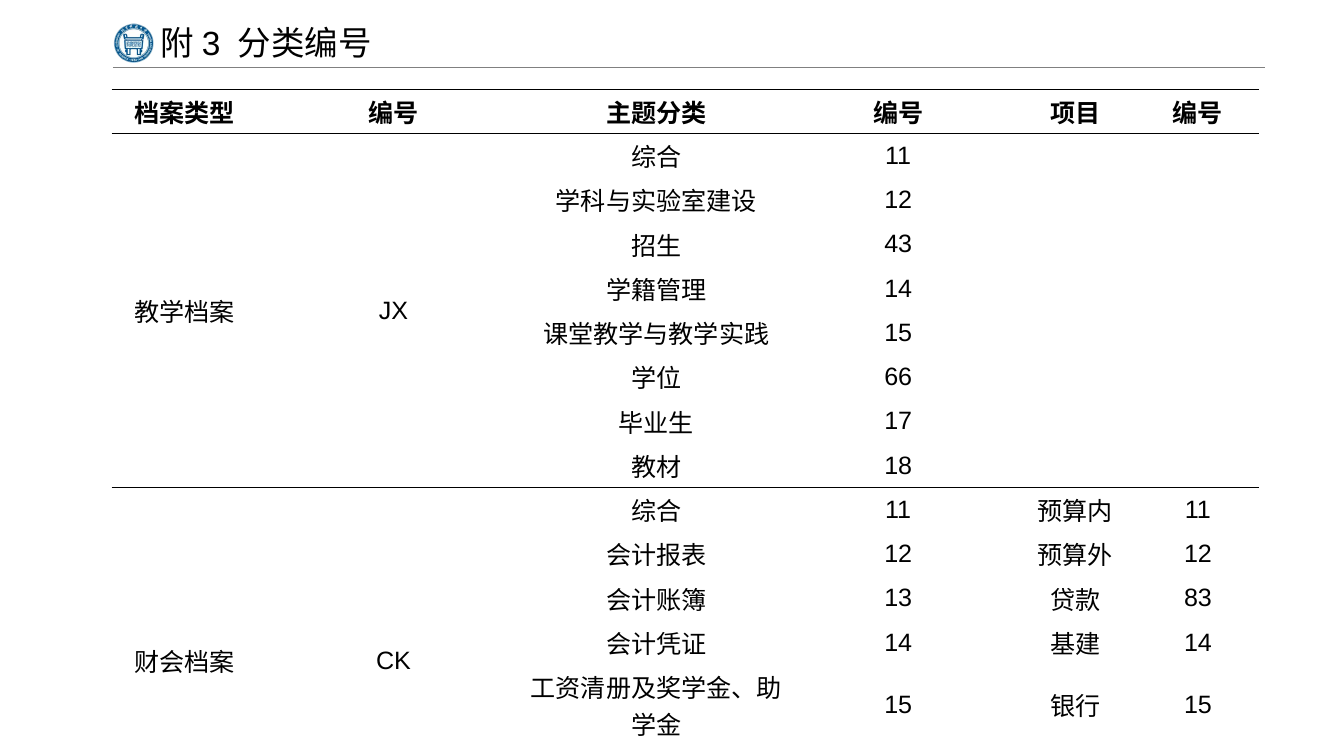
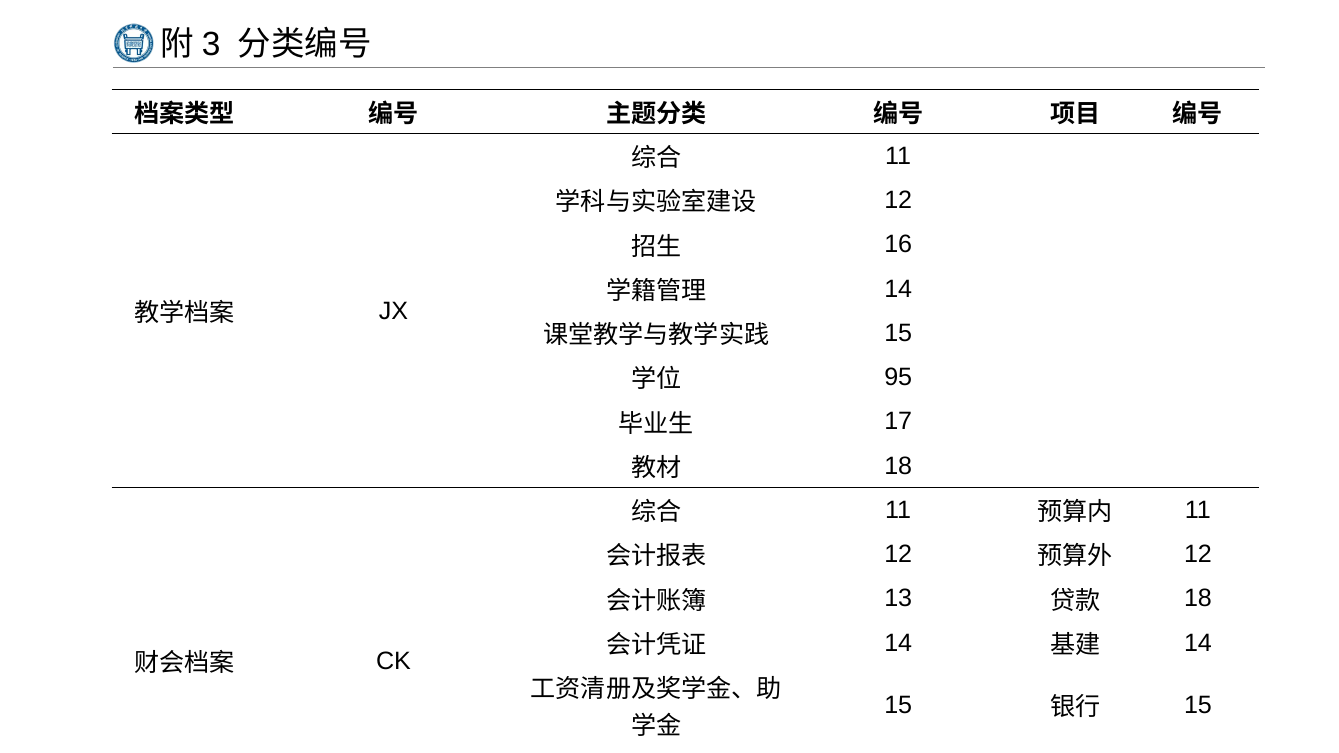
43: 43 -> 16 (898, 245)
66: 66 -> 95 (898, 377)
83: 83 -> 18 (1198, 599)
